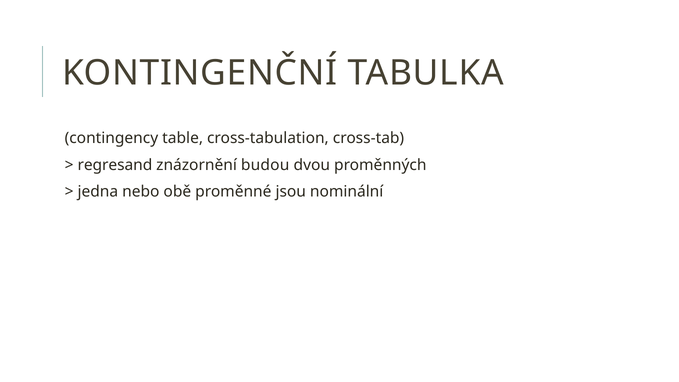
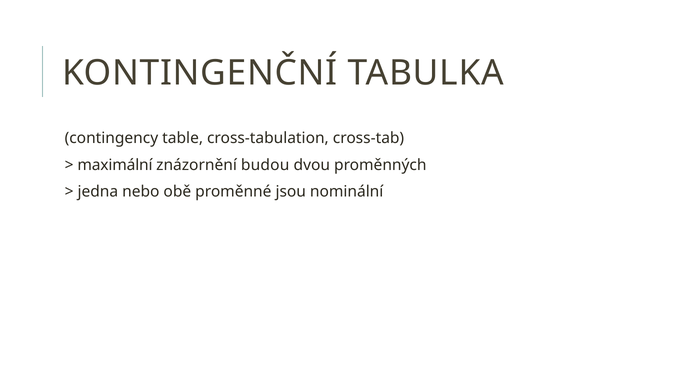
regresand: regresand -> maximální (115, 165)
